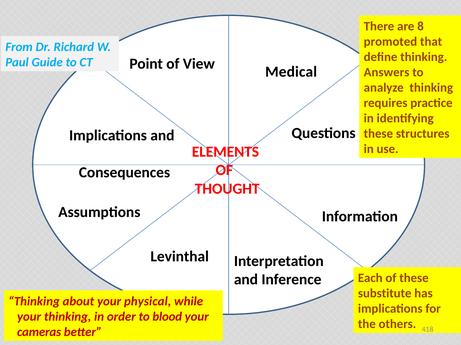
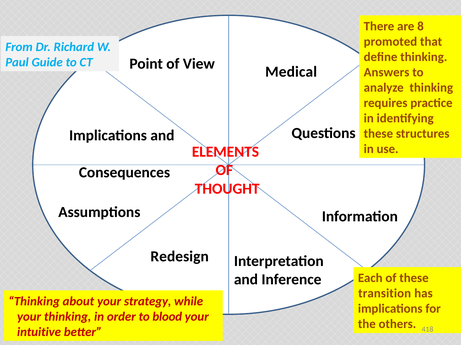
Levinthal: Levinthal -> Redesign (180, 257)
substitute: substitute -> transition (385, 294)
physical: physical -> strategy (148, 302)
cameras: cameras -> intuitive (39, 333)
